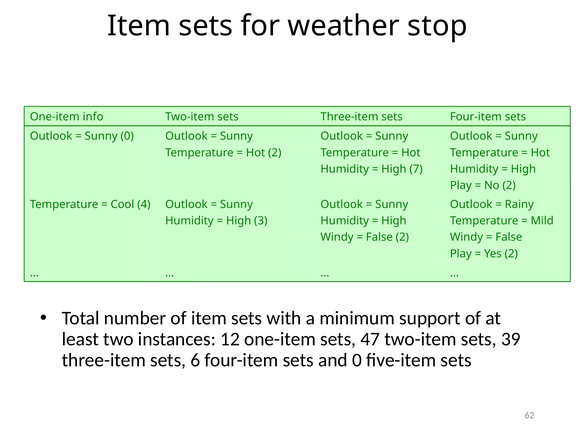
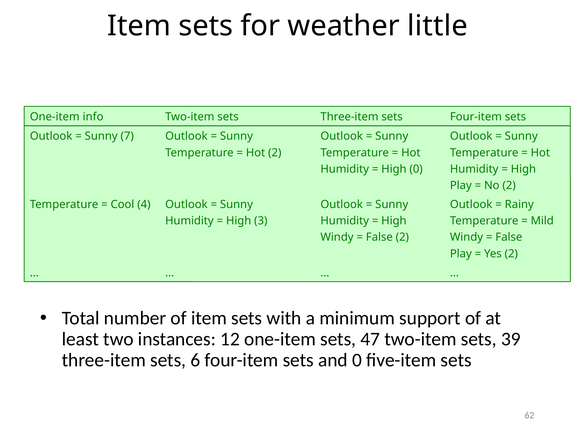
stop: stop -> little (438, 26)
Sunny 0: 0 -> 7 (127, 136)
High 7: 7 -> 0 (416, 169)
